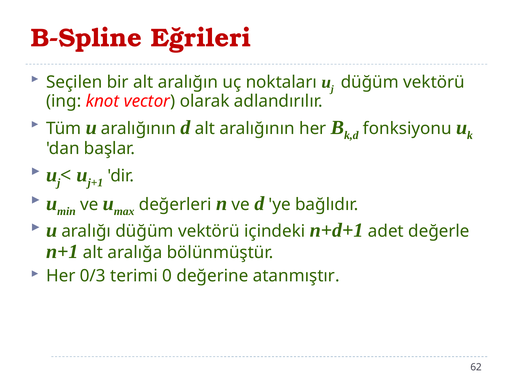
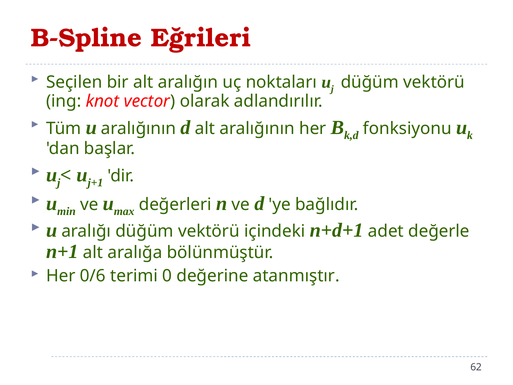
0/3: 0/3 -> 0/6 (93, 276)
